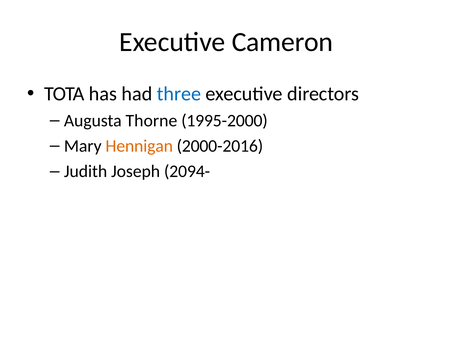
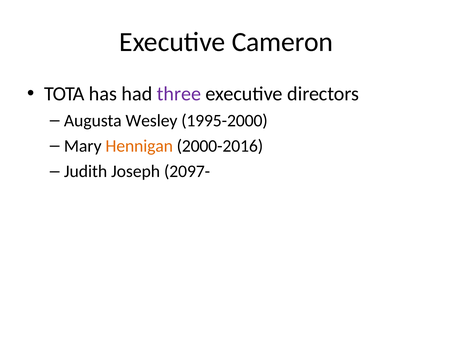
three colour: blue -> purple (179, 94)
Thorne: Thorne -> Wesley (152, 121)
2094-: 2094- -> 2097- (187, 171)
